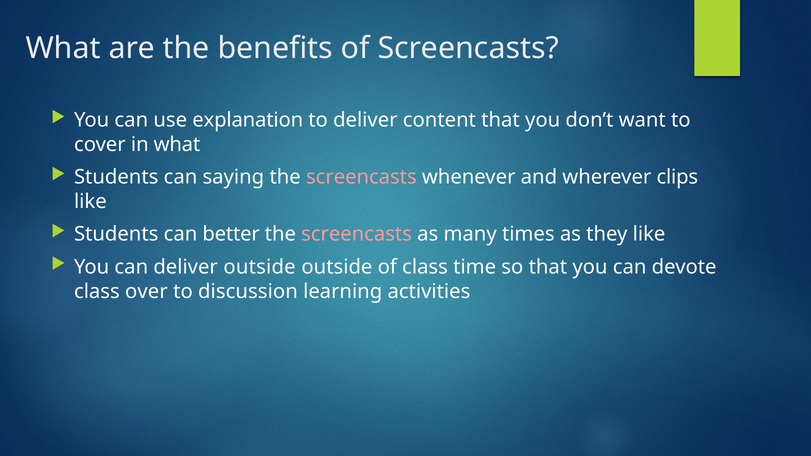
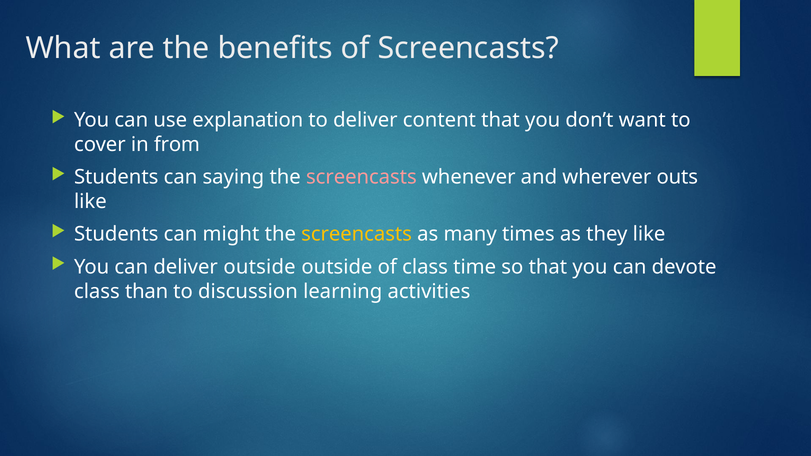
in what: what -> from (177, 144)
clips: clips -> outs (677, 177)
better: better -> might (231, 234)
screencasts colour: pink -> yellow (357, 234)
over: over -> than (147, 291)
